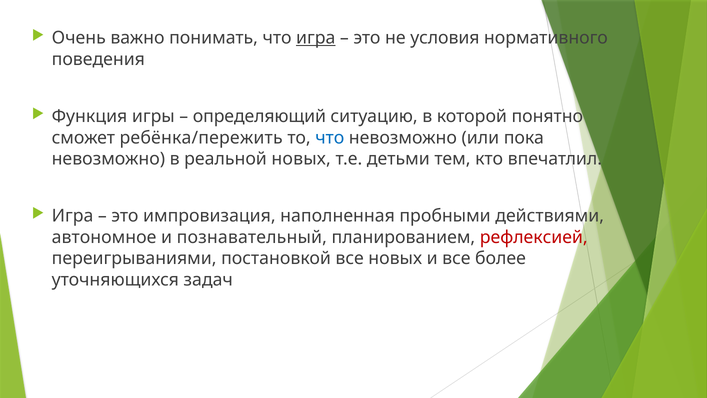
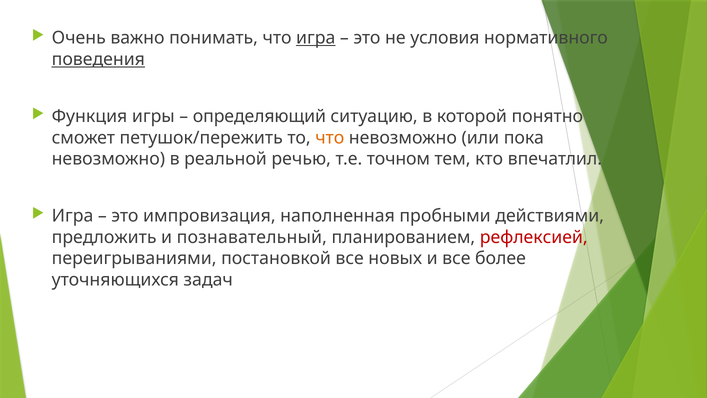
поведения underline: none -> present (98, 59)
ребёнка/пережить: ребёнка/пережить -> петушок/пережить (201, 138)
что colour: blue -> orange (330, 138)
реальной новых: новых -> речью (301, 159)
детьми: детьми -> точном (398, 159)
автономное: автономное -> предложить (104, 237)
